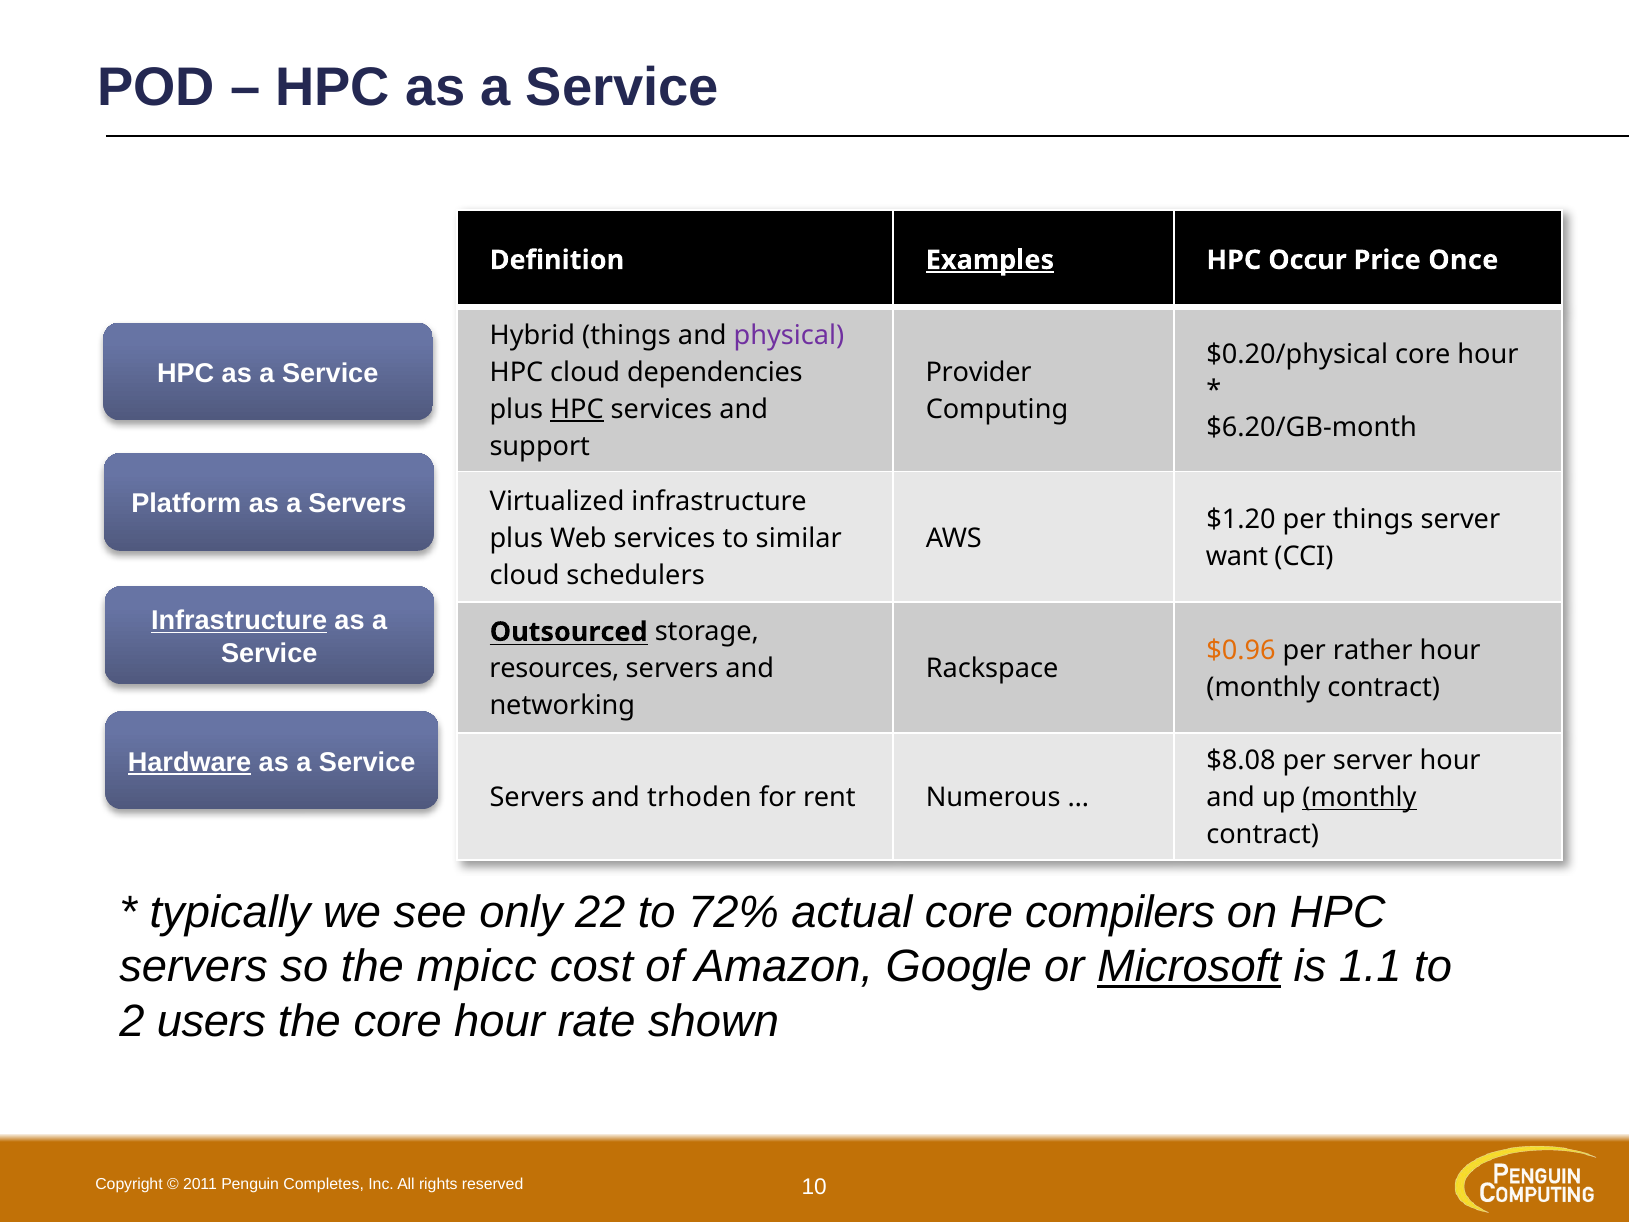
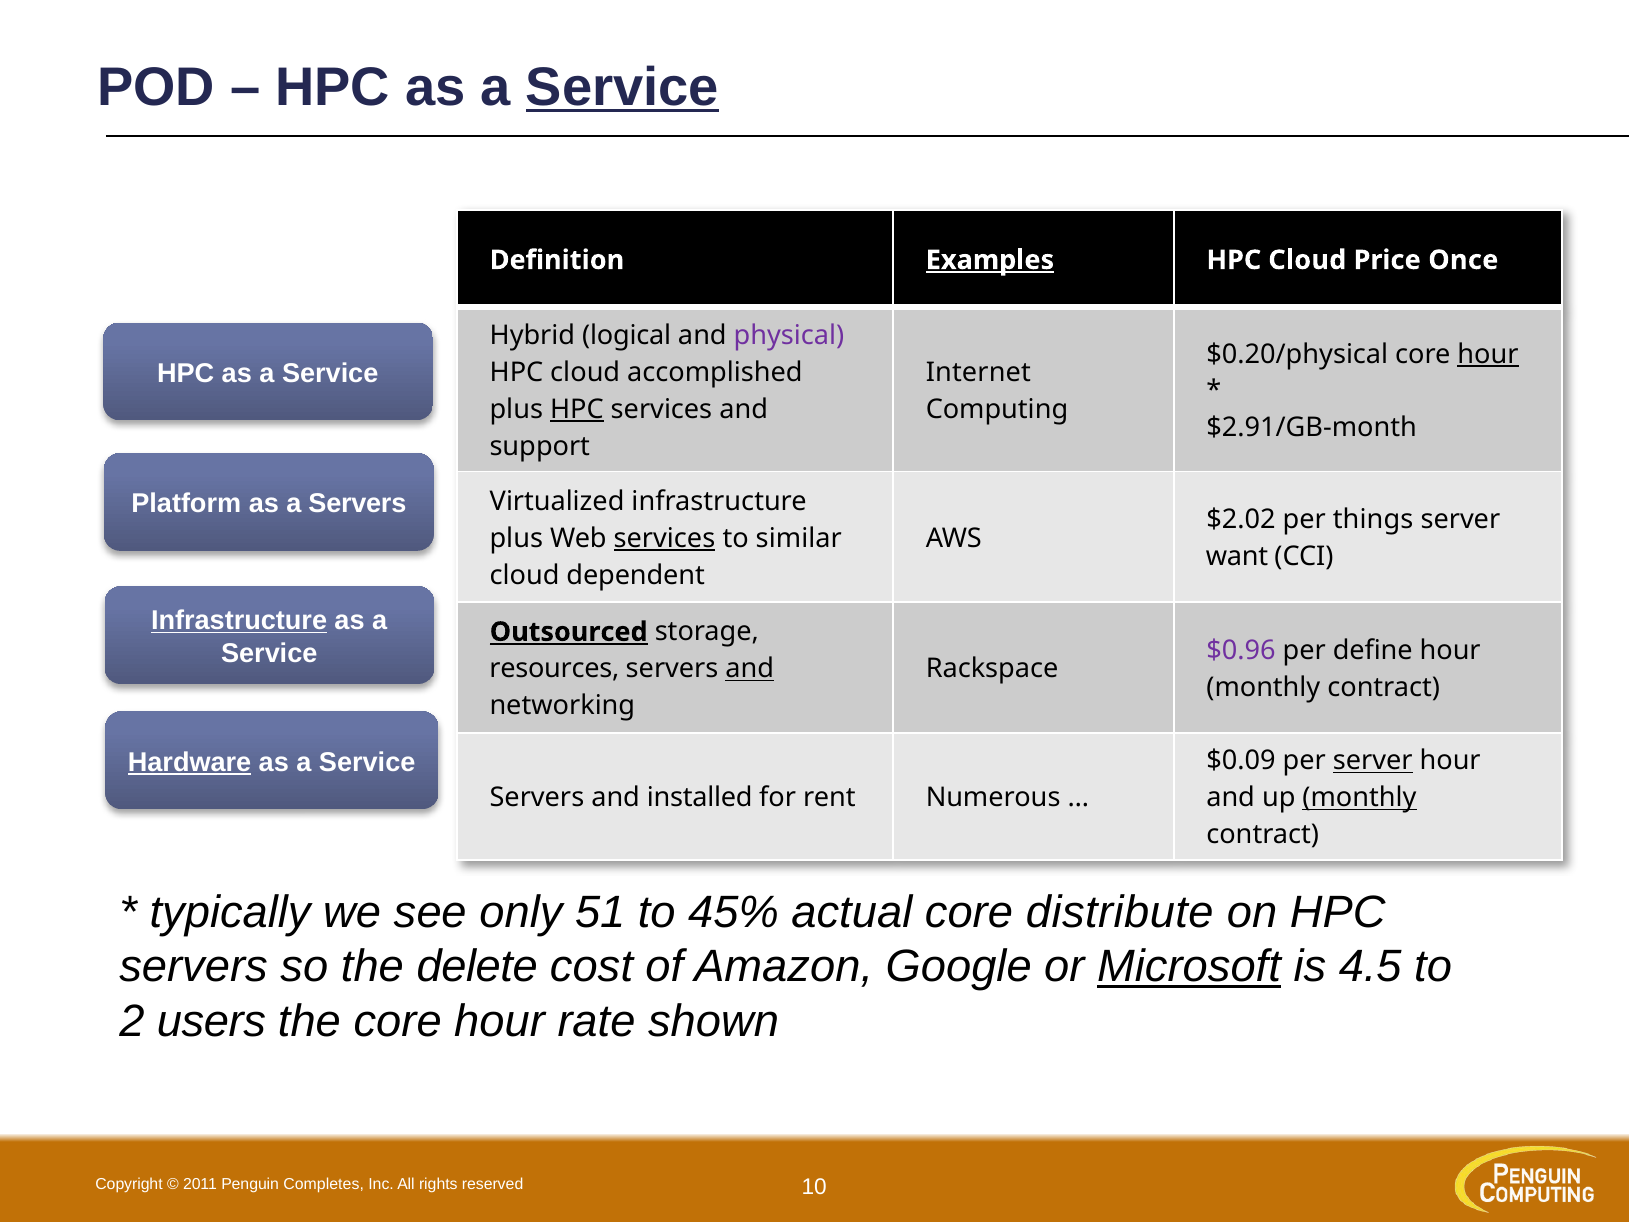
Service underline: none -> present (622, 87)
Occur: Occur -> Cloud (1307, 260)
Hybrid things: things -> logical (627, 336)
hour underline: none -> present (1488, 354)
dependencies: dependencies -> accomplished (715, 372)
Provider: Provider -> Internet (978, 372)
$6.20/GB-month: $6.20/GB-month -> $2.91/GB-month (1312, 428)
$1.20: $1.20 -> $2.02 (1241, 520)
services underline: none -> present (664, 538)
schedulers: schedulers -> dependent (636, 575)
Outsourced underline: none -> present (569, 632)
$0.96 colour: orange -> purple (1241, 650)
rather: rather -> define (1373, 650)
and underline: none -> present (750, 669)
$8.08: $8.08 -> $0.09 (1241, 761)
server underline: none -> present (1373, 761)
trhoden: trhoden -> installed (700, 798)
22: 22 -> 51 (600, 912)
72%: 72% -> 45% (733, 912)
compilers: compilers -> distribute (1120, 912)
mpicc: mpicc -> delete (477, 967)
1.1: 1.1 -> 4.5 (1370, 967)
